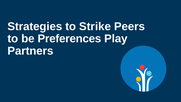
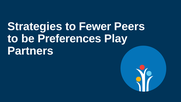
Strike: Strike -> Fewer (95, 26)
